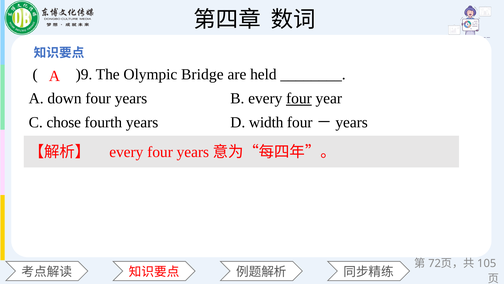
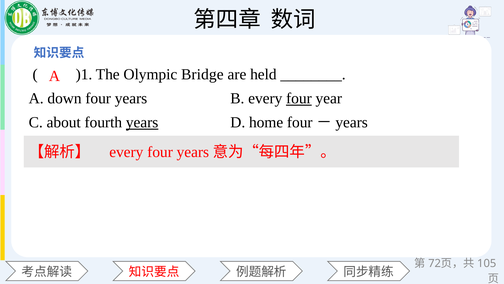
)9: )9 -> )1 (84, 74)
chose: chose -> about (64, 122)
years underline: none -> present (142, 122)
width: width -> home (266, 122)
